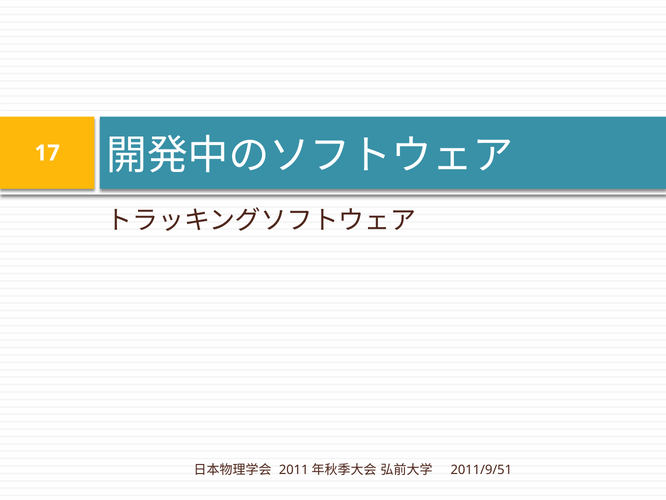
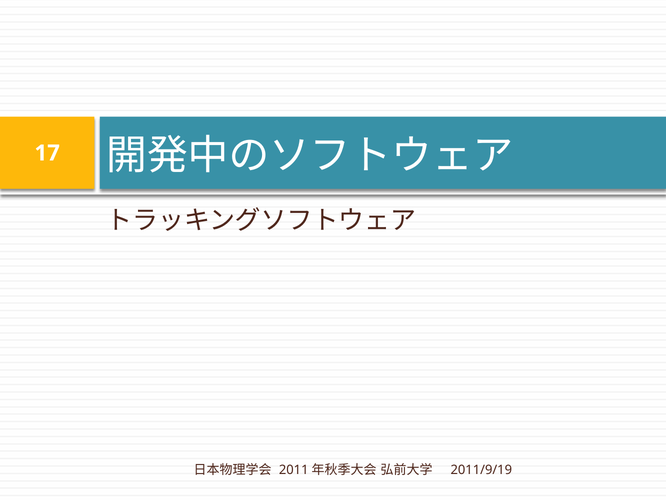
2011/9/51: 2011/9/51 -> 2011/9/19 (481, 469)
